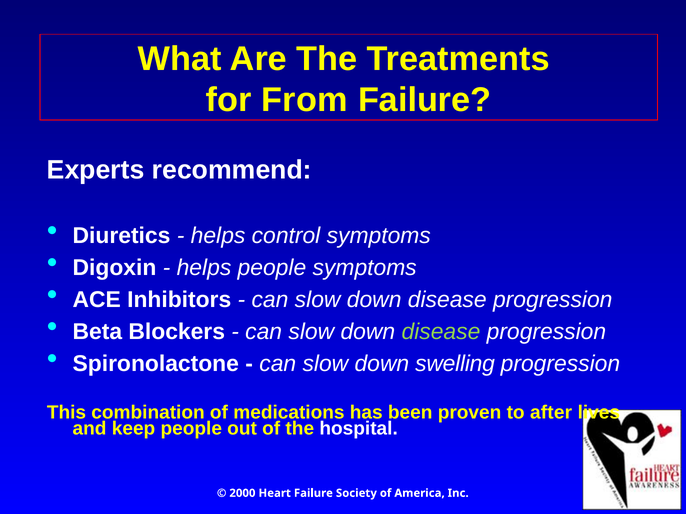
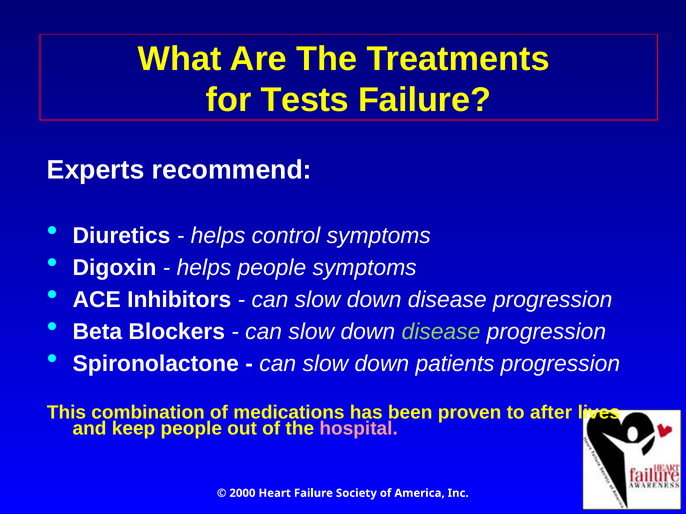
From: From -> Tests (305, 100)
swelling: swelling -> patients (455, 364)
hospital colour: white -> pink (359, 429)
